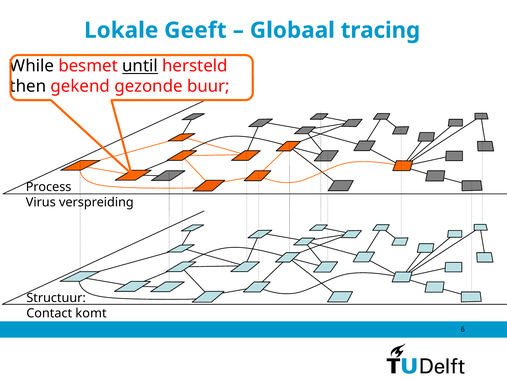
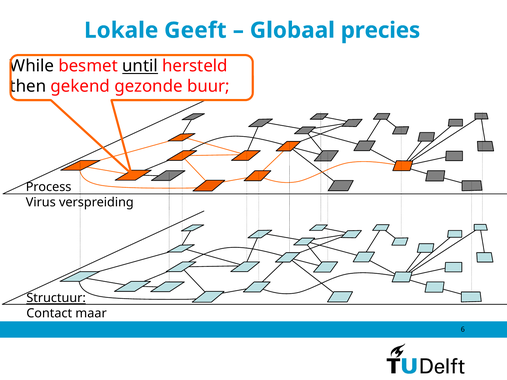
tracing: tracing -> precies (380, 30)
Structuur underline: none -> present (56, 298)
komt: komt -> maar (91, 314)
